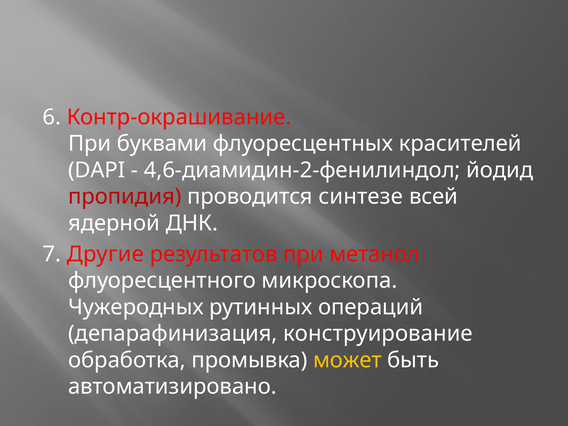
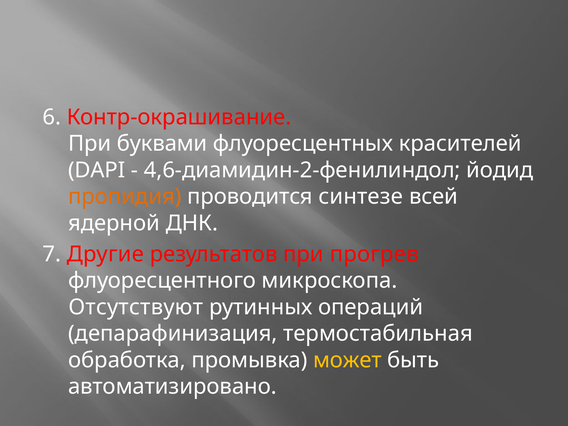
пропидия colour: red -> orange (125, 197)
метанол: метанол -> прогрев (374, 254)
Чужеродных: Чужеродных -> Отсутствуют (136, 307)
конструирование: конструирование -> термостабильная (378, 334)
